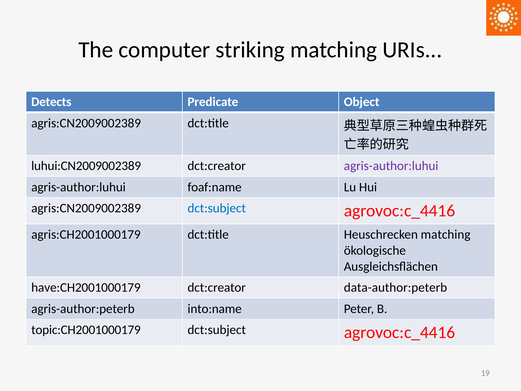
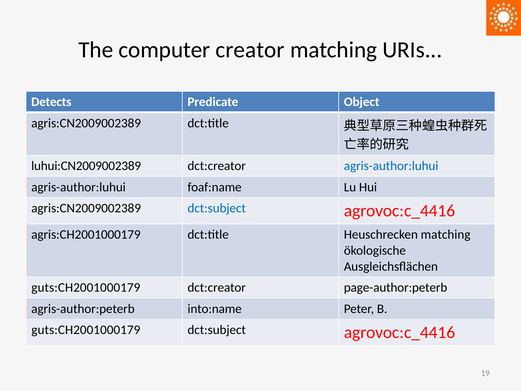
striking: striking -> creator (250, 50)
agris-author:luhui colour: purple -> blue (391, 166)
have:CH2001000179: have:CH2001000179 -> guts:CH2001000179 (86, 287)
data-author:peterb: data-author:peterb -> page-author:peterb (396, 287)
topic:CH2001000179: topic:CH2001000179 -> guts:CH2001000179 (86, 330)
